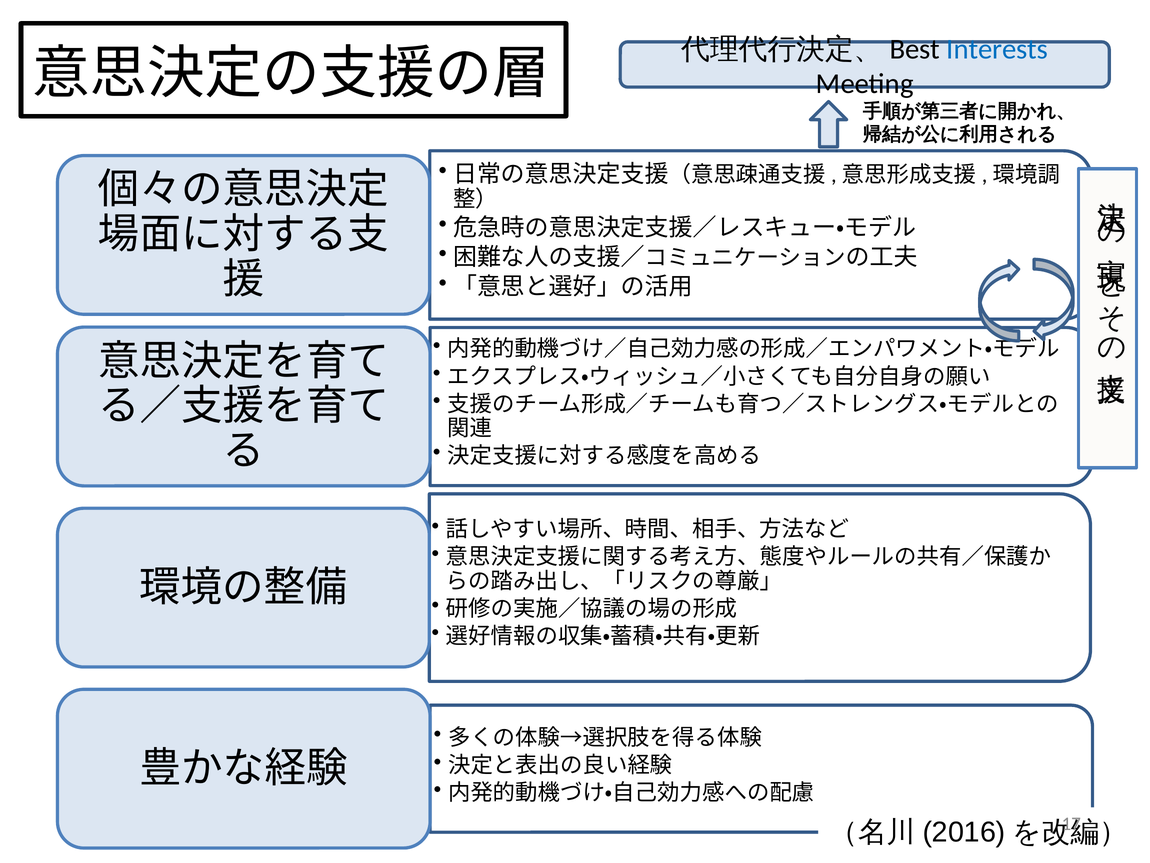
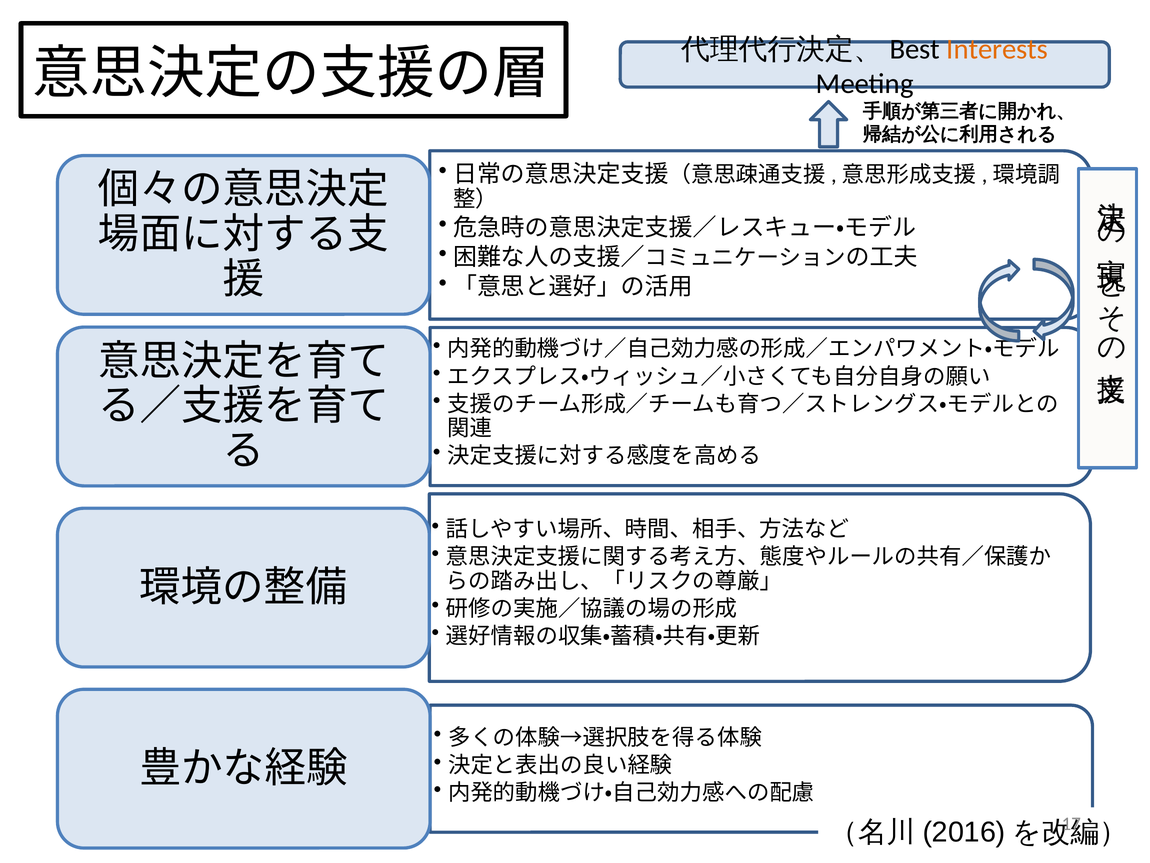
Interests colour: blue -> orange (997, 49)
